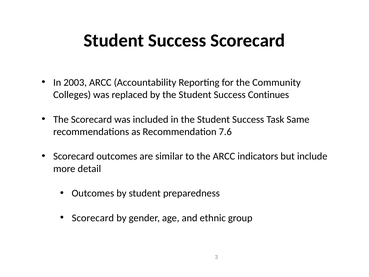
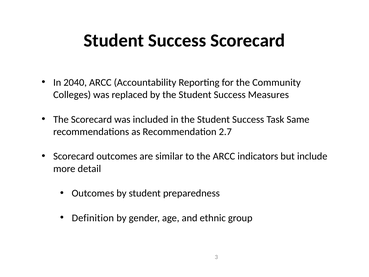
2003: 2003 -> 2040 (75, 82)
Continues: Continues -> Measures (268, 95)
7.6: 7.6 -> 2.7 (225, 132)
Scorecard: Scorecard -> Definition (93, 218)
